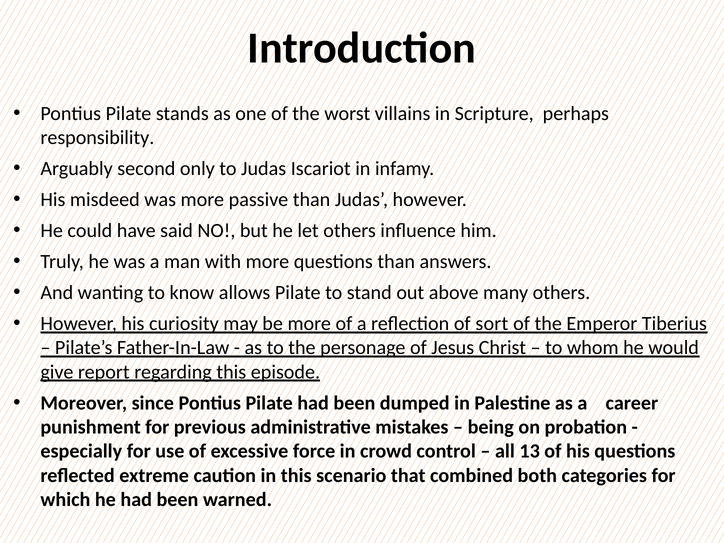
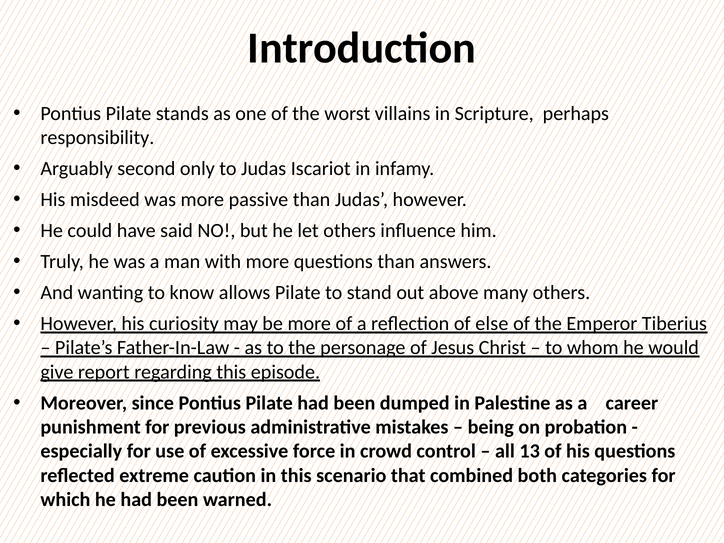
sort: sort -> else (492, 324)
